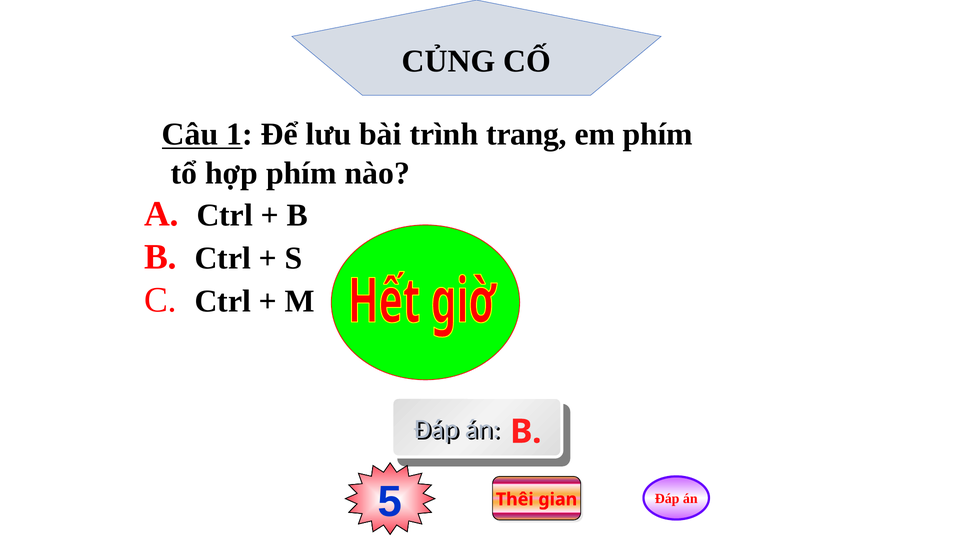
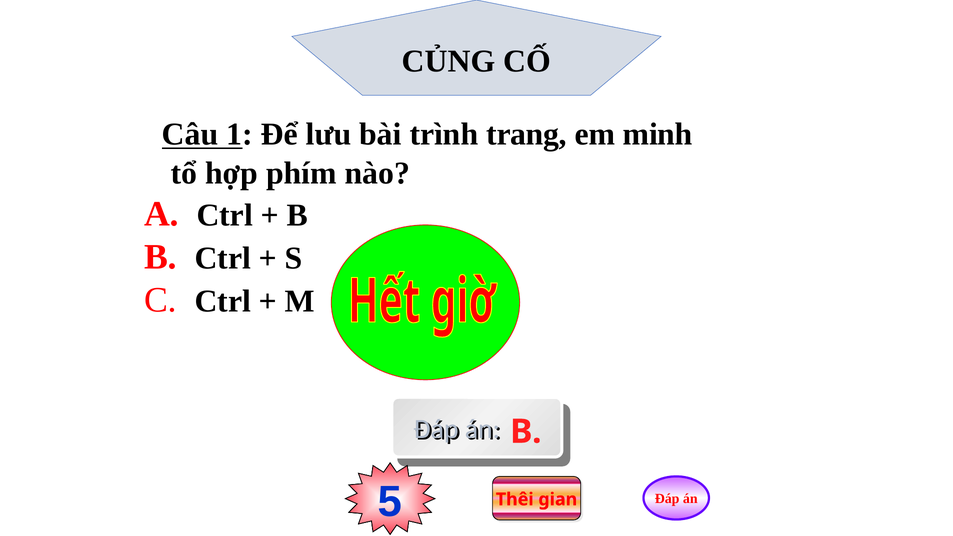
em phím: phím -> minh (658, 134)
